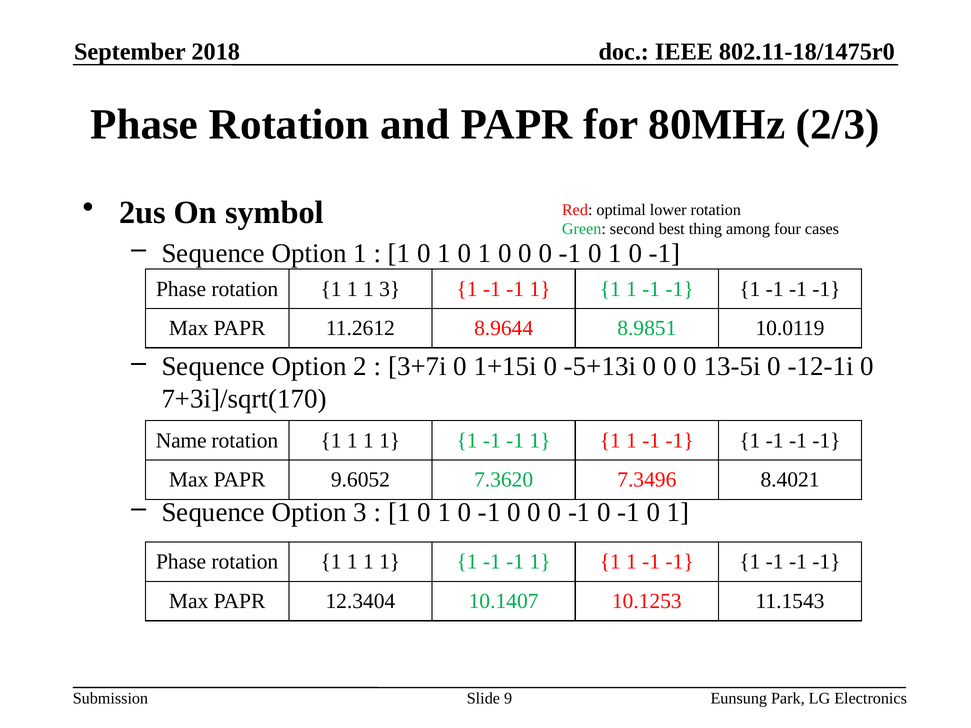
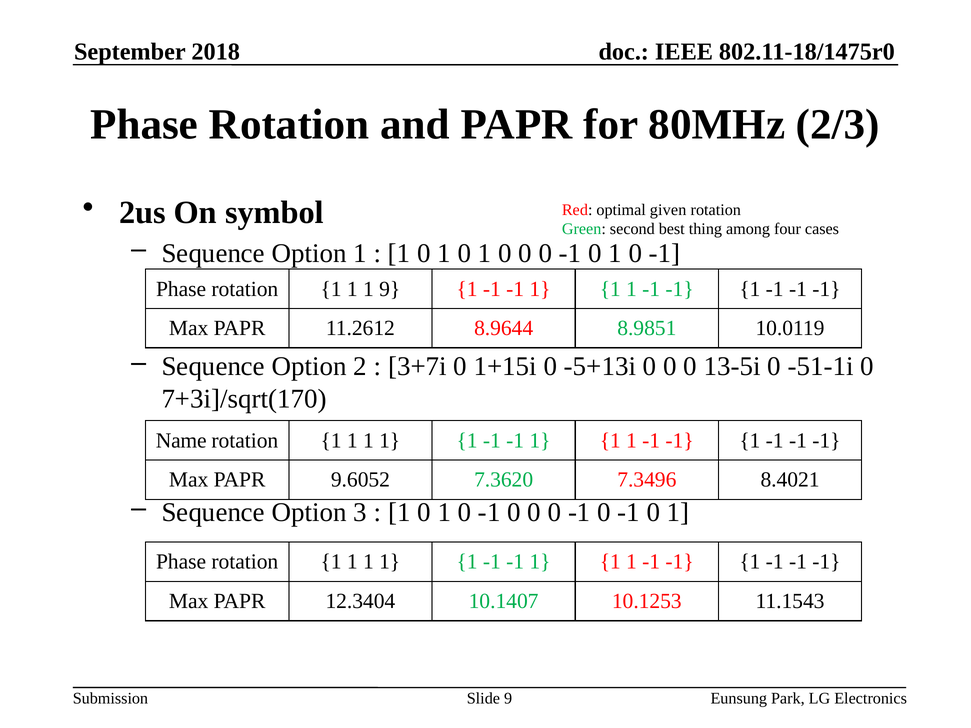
lower: lower -> given (668, 210)
1 3: 3 -> 9 (390, 289)
-12-1i: -12-1i -> -51-1i (821, 367)
